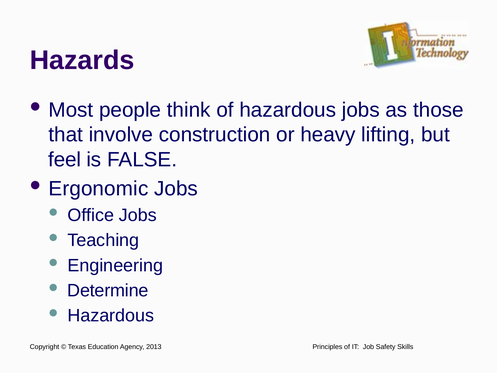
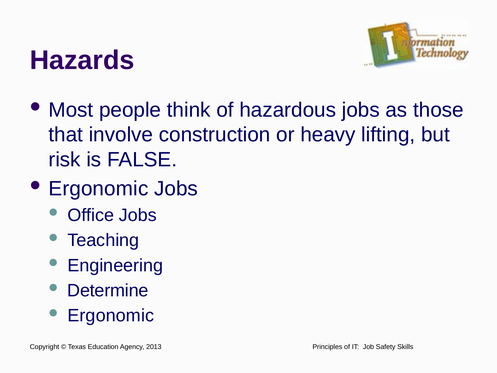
feel: feel -> risk (65, 160)
Hazardous: Hazardous -> Ergonomic (111, 316)
